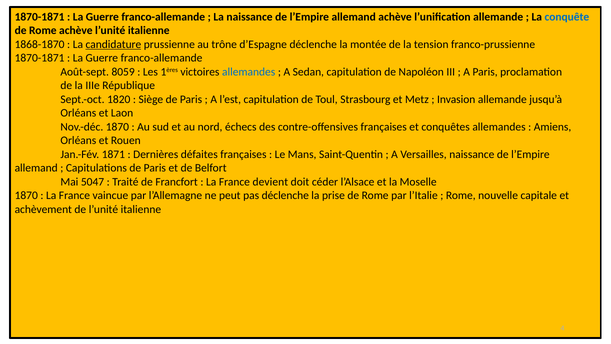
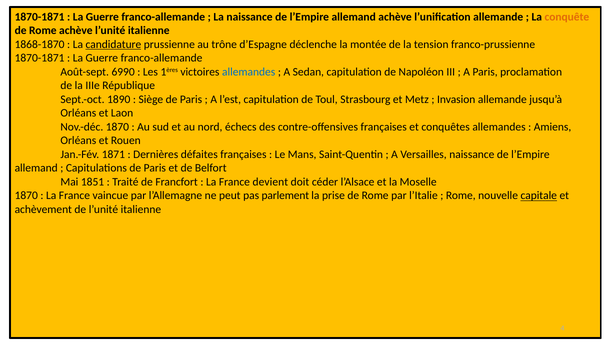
conquête colour: blue -> orange (567, 17)
8059: 8059 -> 6990 (123, 72)
1820: 1820 -> 1890 (119, 99)
5047: 5047 -> 1851 (93, 182)
pas déclenche: déclenche -> parlement (285, 196)
capitale underline: none -> present (539, 196)
